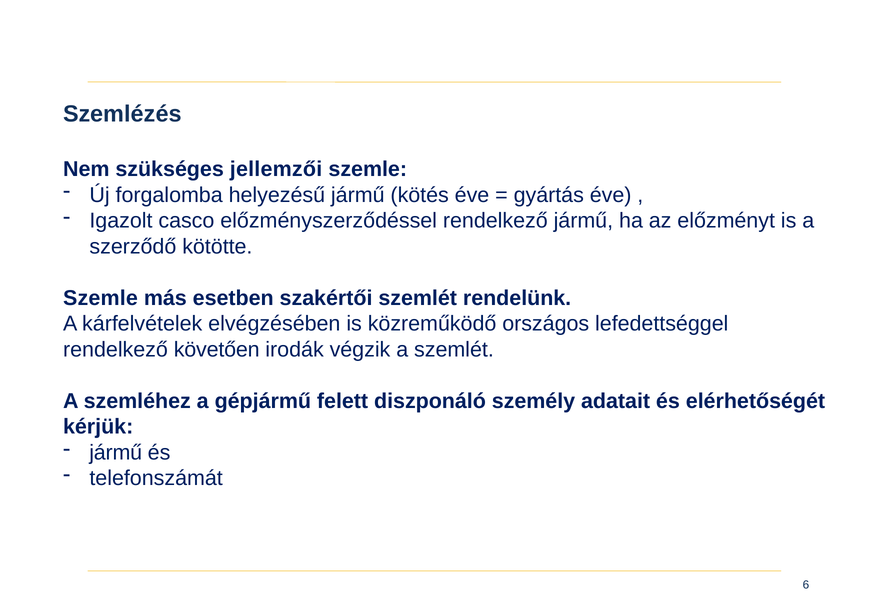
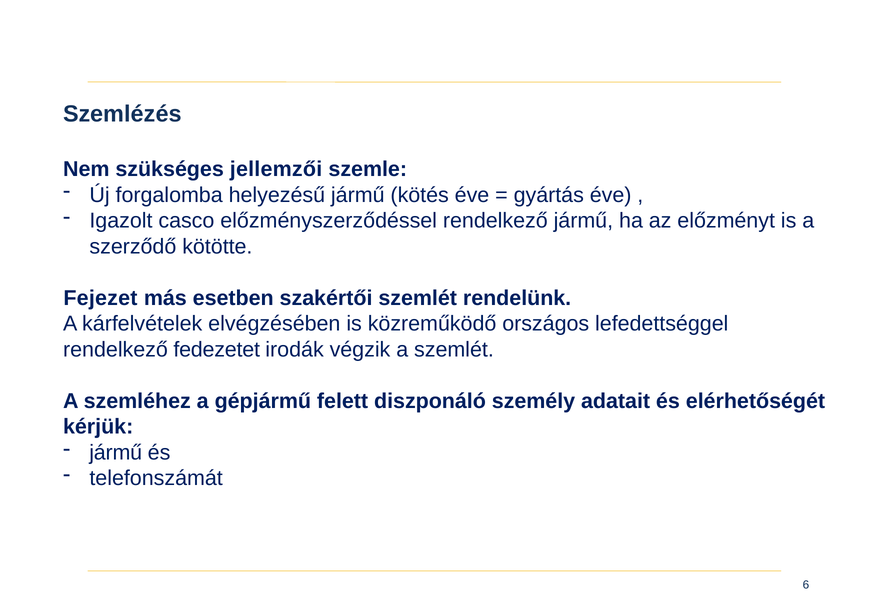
Szemle: Szemle -> Fejezet (100, 298)
követően: követően -> fedezetet (217, 350)
